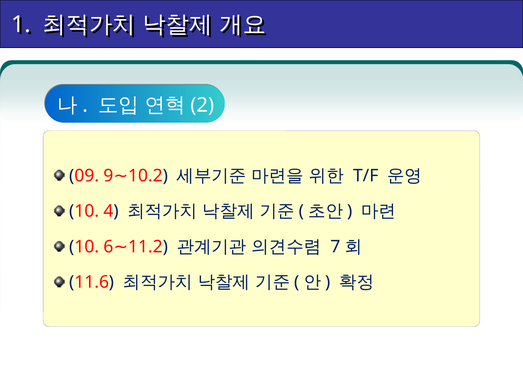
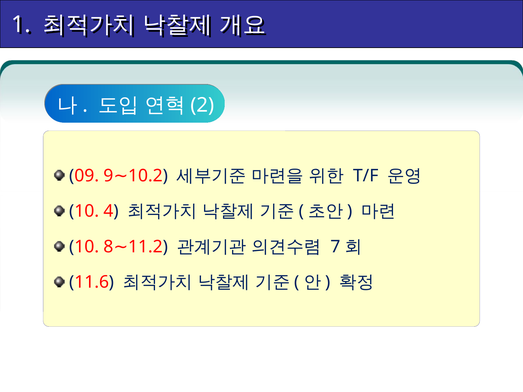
6: 6 -> 8 (109, 247)
